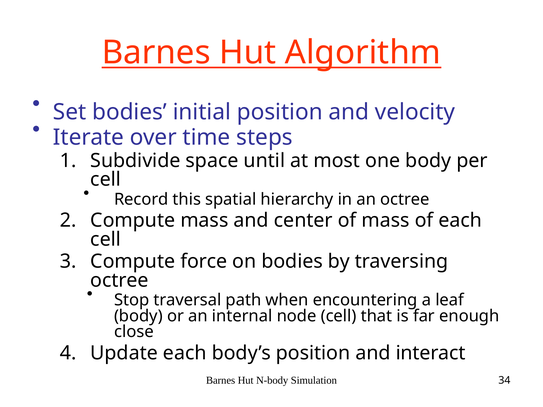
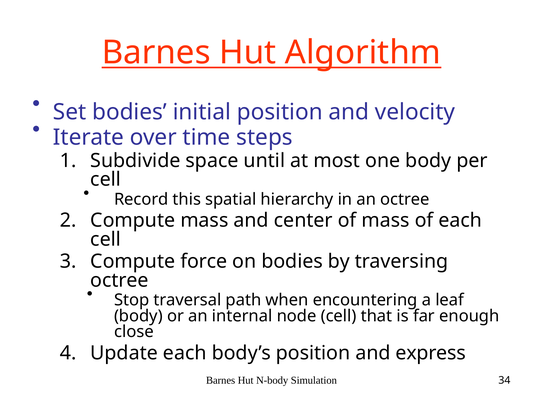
interact: interact -> express (431, 353)
